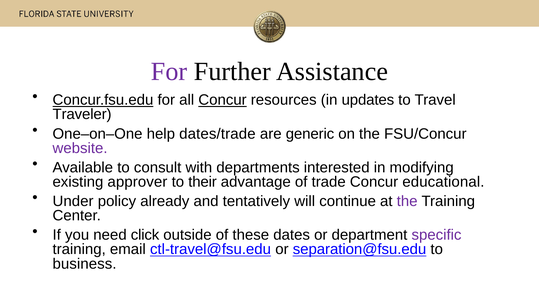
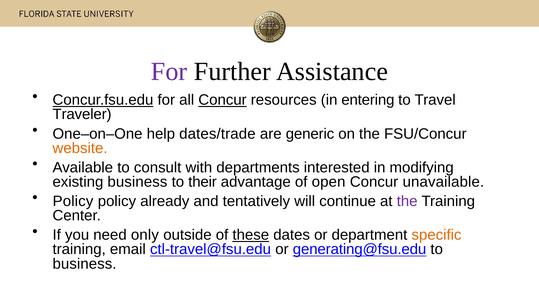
updates: updates -> entering (368, 100)
website colour: purple -> orange (80, 148)
existing approver: approver -> business (137, 182)
trade: trade -> open (329, 182)
educational: educational -> unavailable (443, 182)
Under: Under -> Policy (73, 201)
click: click -> only (145, 235)
these underline: none -> present (251, 235)
specific colour: purple -> orange (437, 235)
separation@fsu.edu: separation@fsu.edu -> generating@fsu.edu (360, 250)
